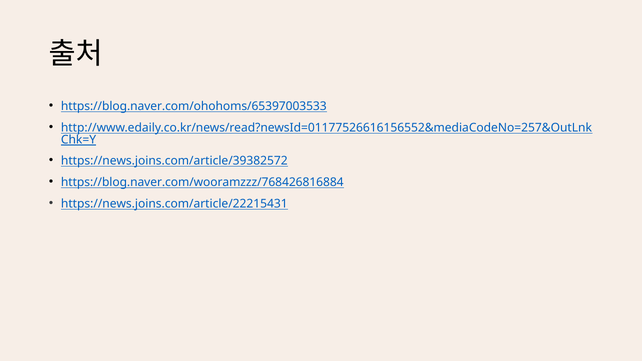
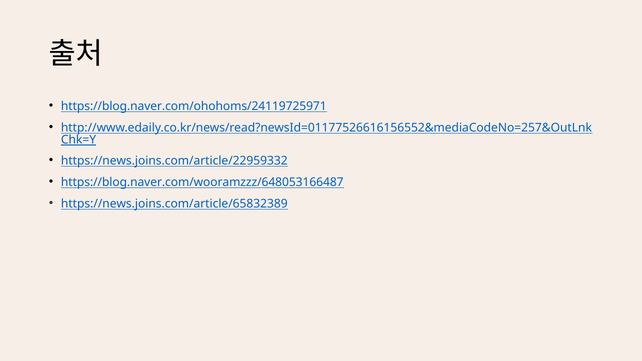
https://blog.naver.com/ohohoms/65397003533: https://blog.naver.com/ohohoms/65397003533 -> https://blog.naver.com/ohohoms/24119725971 (194, 106)
https://news.joins.com/article/39382572: https://news.joins.com/article/39382572 -> https://news.joins.com/article/22959332 (174, 161)
https://blog.naver.com/wooramzzz/768426816884: https://blog.naver.com/wooramzzz/768426816884 -> https://blog.naver.com/wooramzzz/648053166487 (202, 182)
https://news.joins.com/article/22215431: https://news.joins.com/article/22215431 -> https://news.joins.com/article/65832389 (174, 204)
